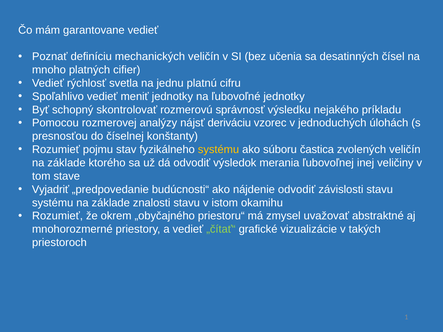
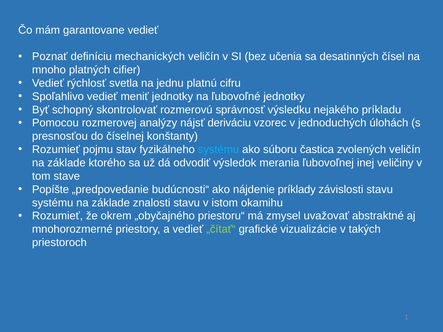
systému colour: yellow -> light blue (218, 150)
Vyjadriť: Vyjadriť -> Popíšte (50, 190)
nájdenie odvodiť: odvodiť -> príklady (297, 190)
